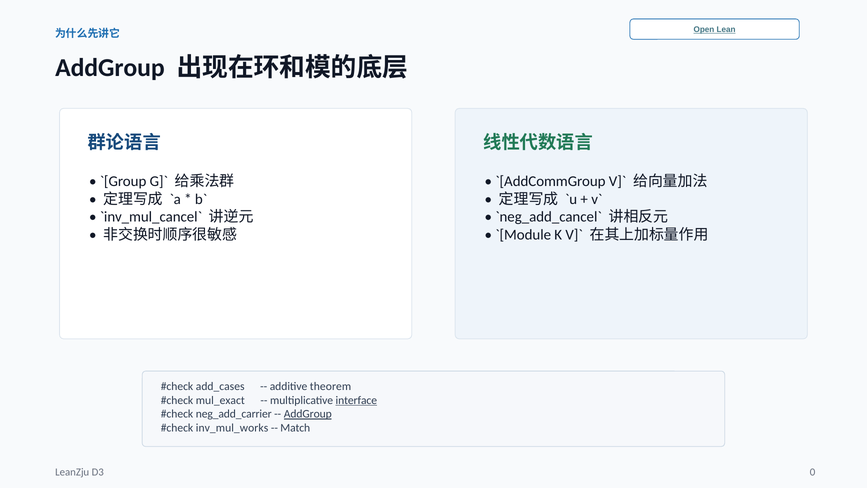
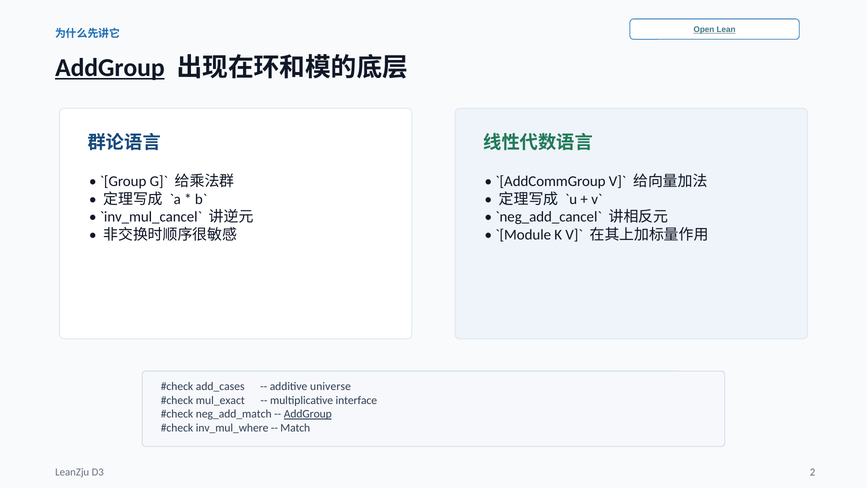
AddGroup underline: none -> present (110, 68)
theorem: theorem -> universe (331, 386)
interface underline: present -> none (356, 400)
neg_add_carrier: neg_add_carrier -> neg_add_match (234, 414)
inv_mul_works: inv_mul_works -> inv_mul_where (232, 428)
0: 0 -> 2 (813, 472)
